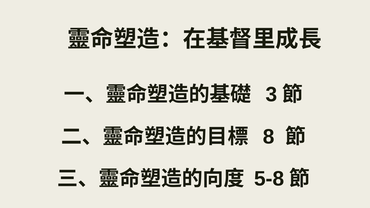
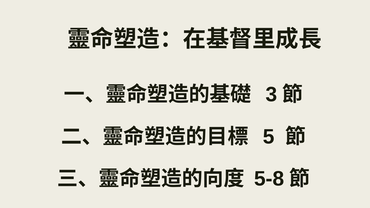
8: 8 -> 5 (269, 137)
